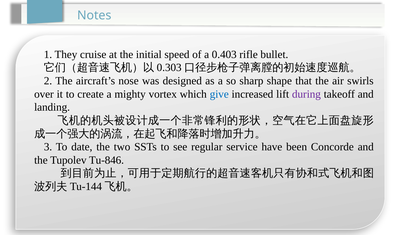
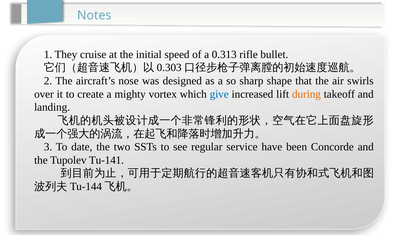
0.403: 0.403 -> 0.313 (224, 54)
during colour: purple -> orange (306, 94)
Tu-846: Tu-846 -> Tu-141 (107, 160)
